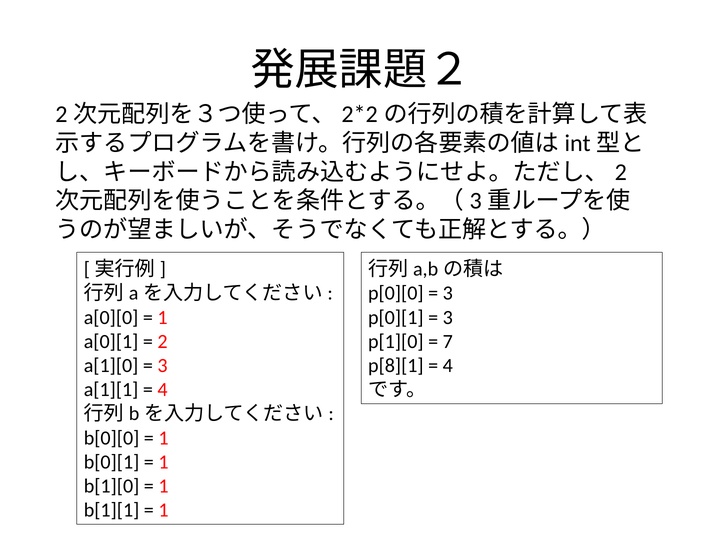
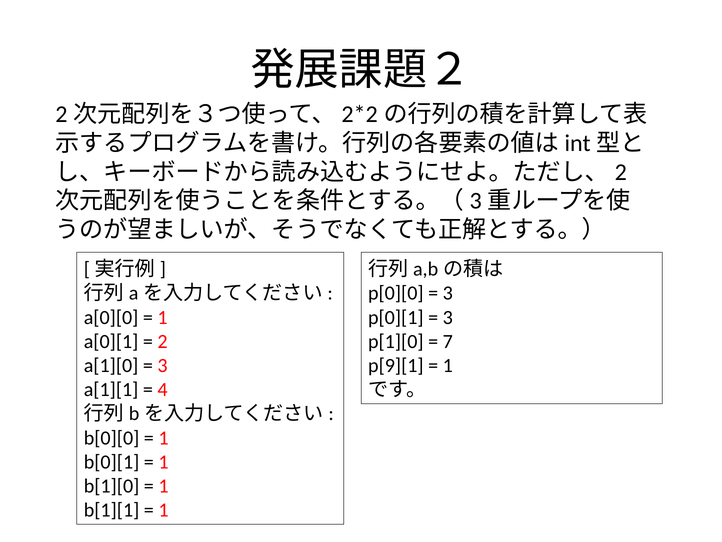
p[8][1: p[8][1 -> p[9][1 (396, 365)
4: 4 -> 1 (448, 365)
